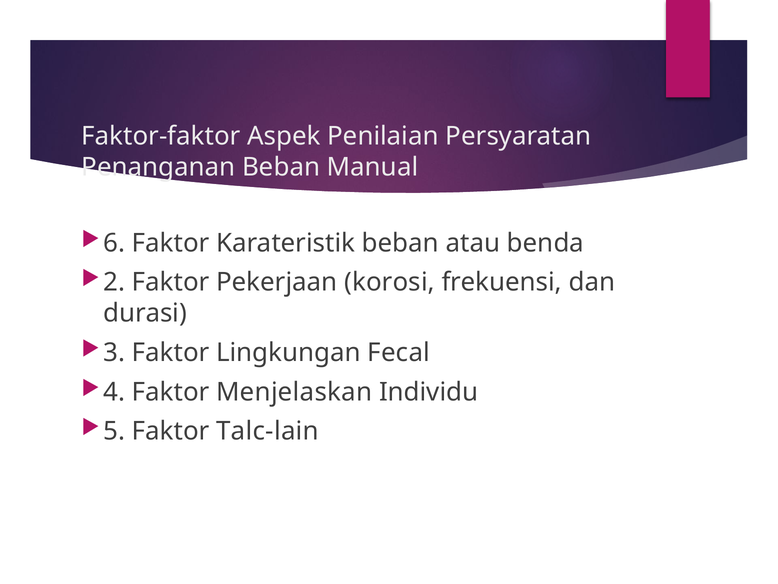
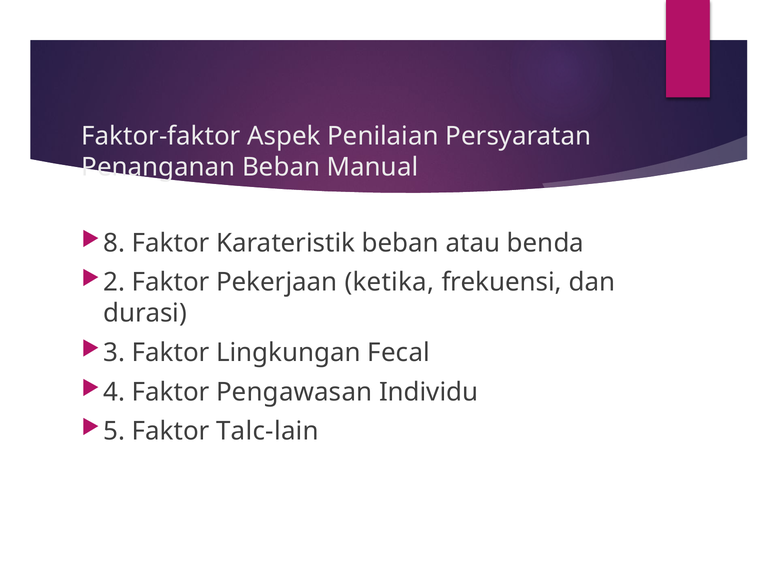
6: 6 -> 8 (114, 243)
korosi: korosi -> ketika (389, 282)
Menjelaskan: Menjelaskan -> Pengawasan (294, 392)
